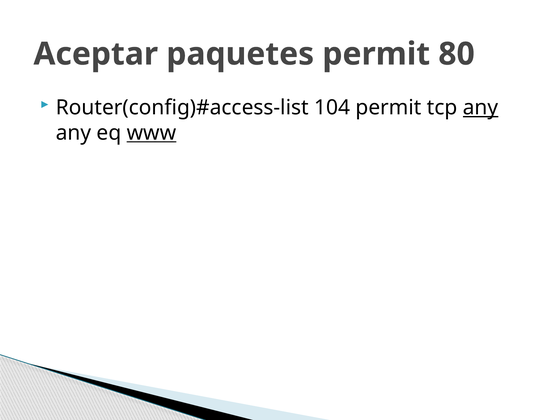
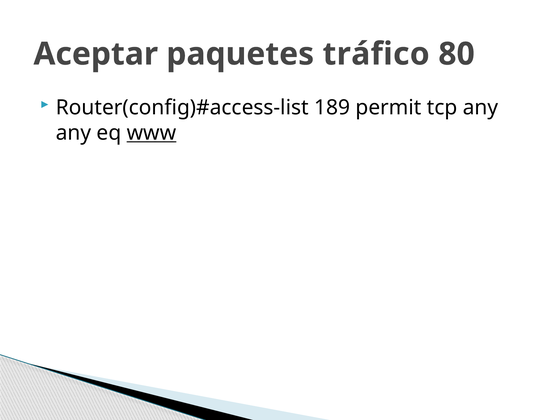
paquetes permit: permit -> tráfico (376, 54)
104: 104 -> 189 (332, 107)
any underline: present -> none (481, 107)
